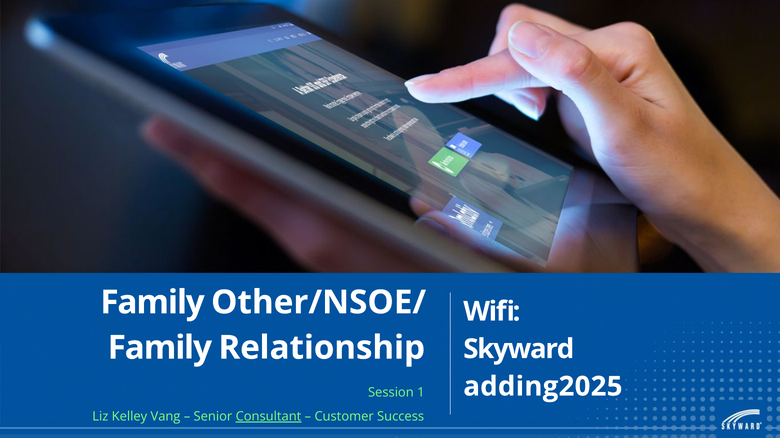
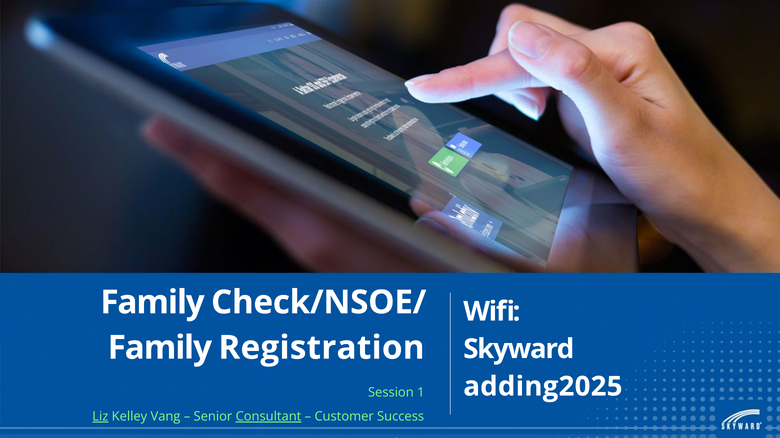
Other/NSOE/: Other/NSOE/ -> Check/NSOE/ (319, 303)
Relationship: Relationship -> Registration (321, 348)
Liz underline: none -> present (100, 417)
